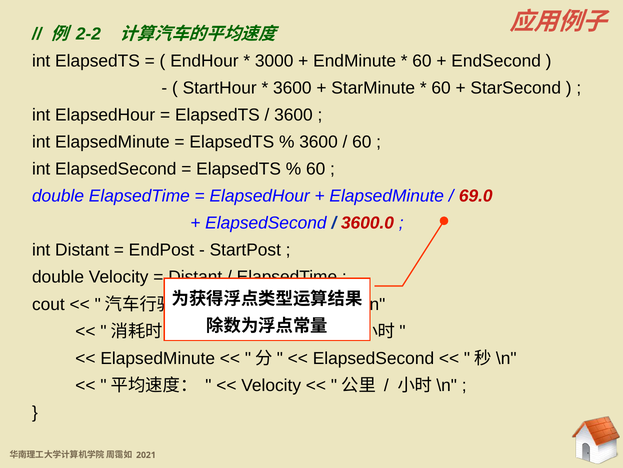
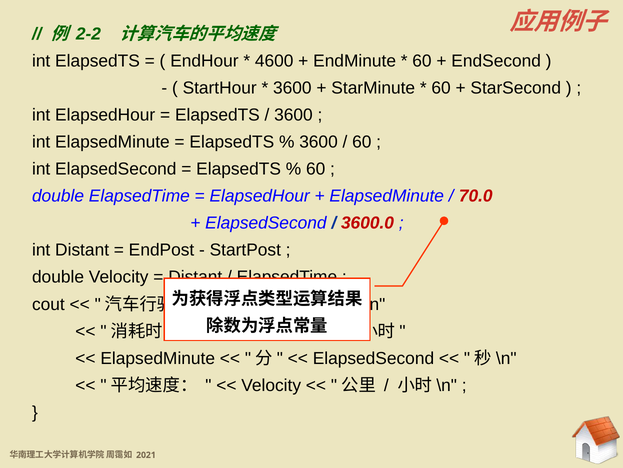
3000: 3000 -> 4600 (274, 61)
69.0: 69.0 -> 70.0 (476, 196)
